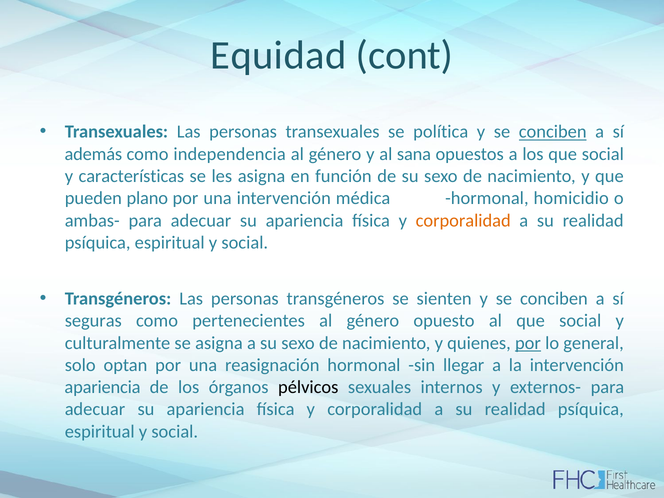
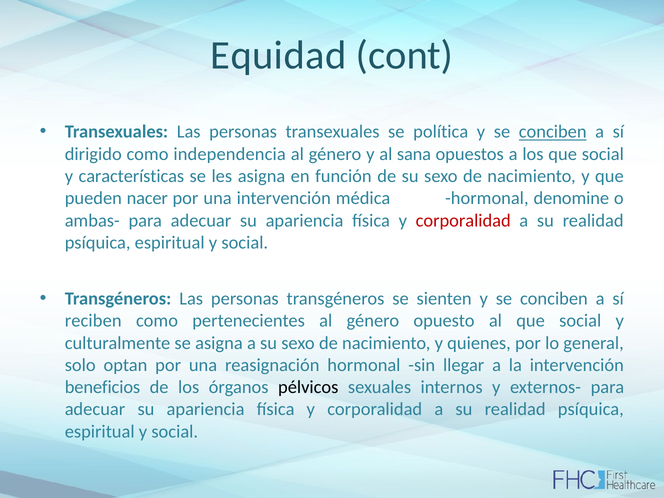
además: además -> dirigido (93, 154)
plano: plano -> nacer (147, 198)
homicidio: homicidio -> denomine (571, 198)
corporalidad colour: orange -> red (463, 220)
seguras: seguras -> reciben (93, 321)
por underline: present -> none (528, 343)
apariencia: apariencia -> beneficios (102, 387)
